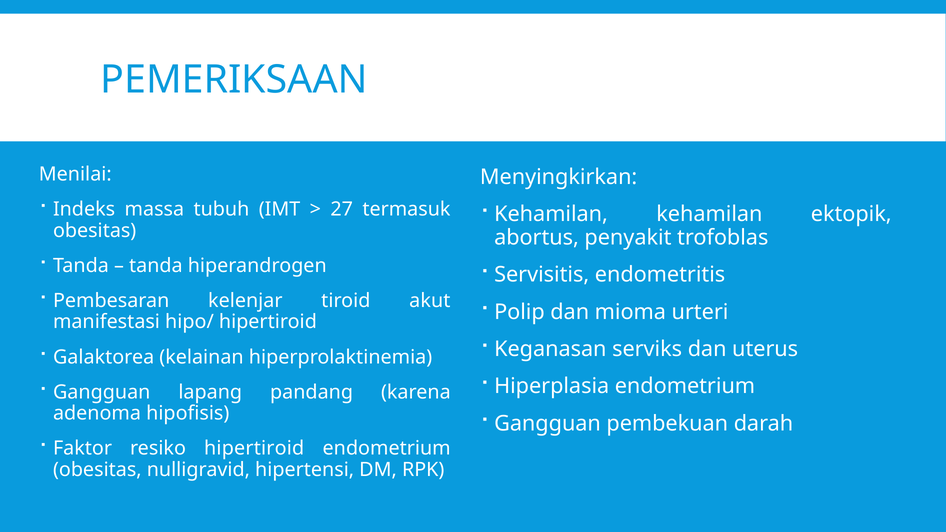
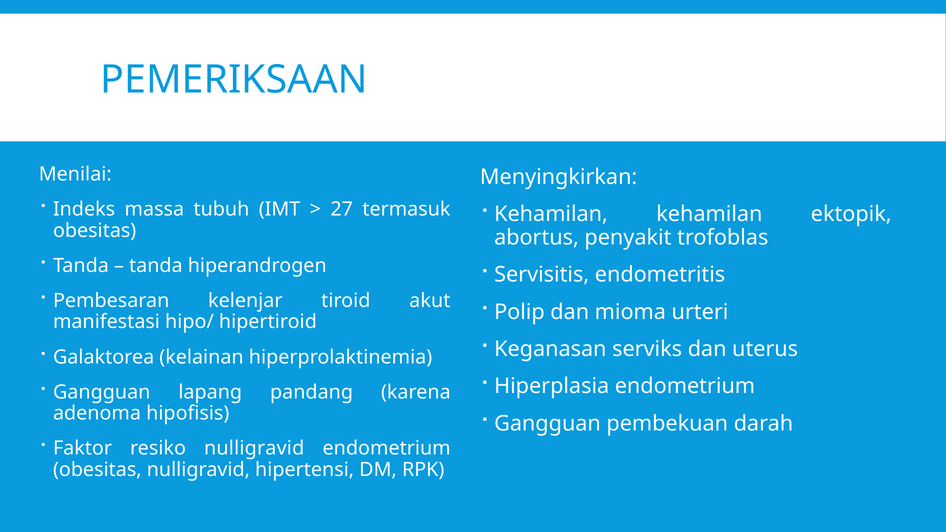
resiko hipertiroid: hipertiroid -> nulligravid (254, 449)
